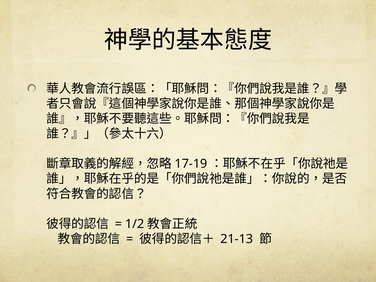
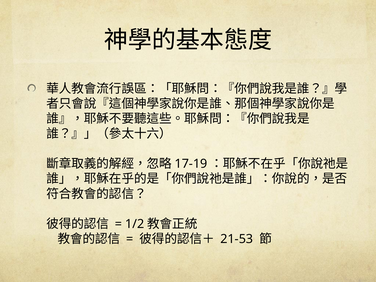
21-13: 21-13 -> 21-53 (237, 239)
